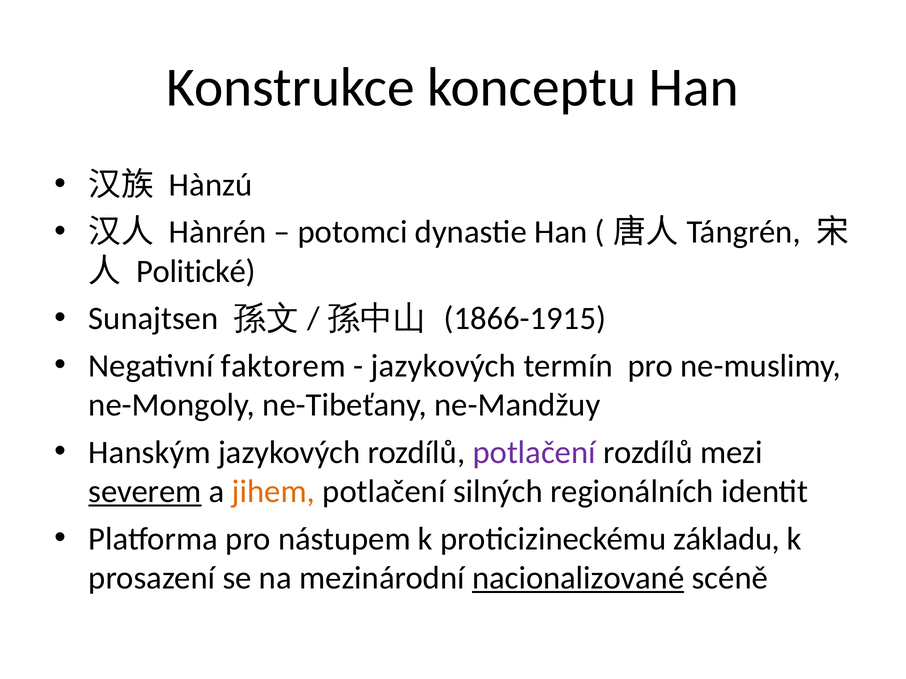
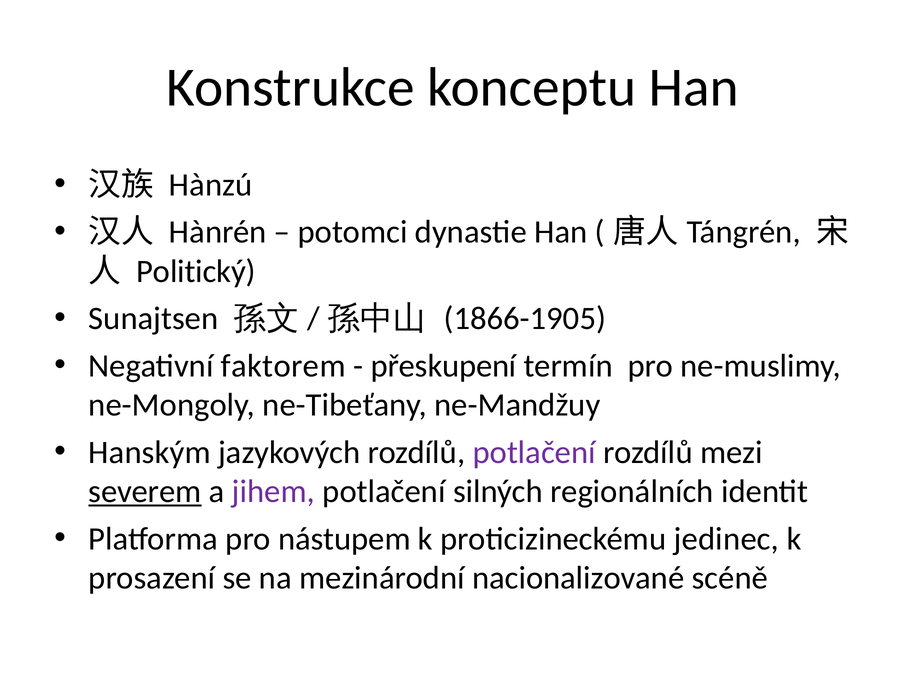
Politické: Politické -> Politický (196, 272)
1866-1915: 1866-1915 -> 1866-1905 (525, 319)
jazykových: jazykových -> přeskupení (444, 366)
jihem colour: orange -> purple (273, 492)
základu: základu -> jedinec (726, 539)
nacionalizované underline: present -> none (578, 578)
